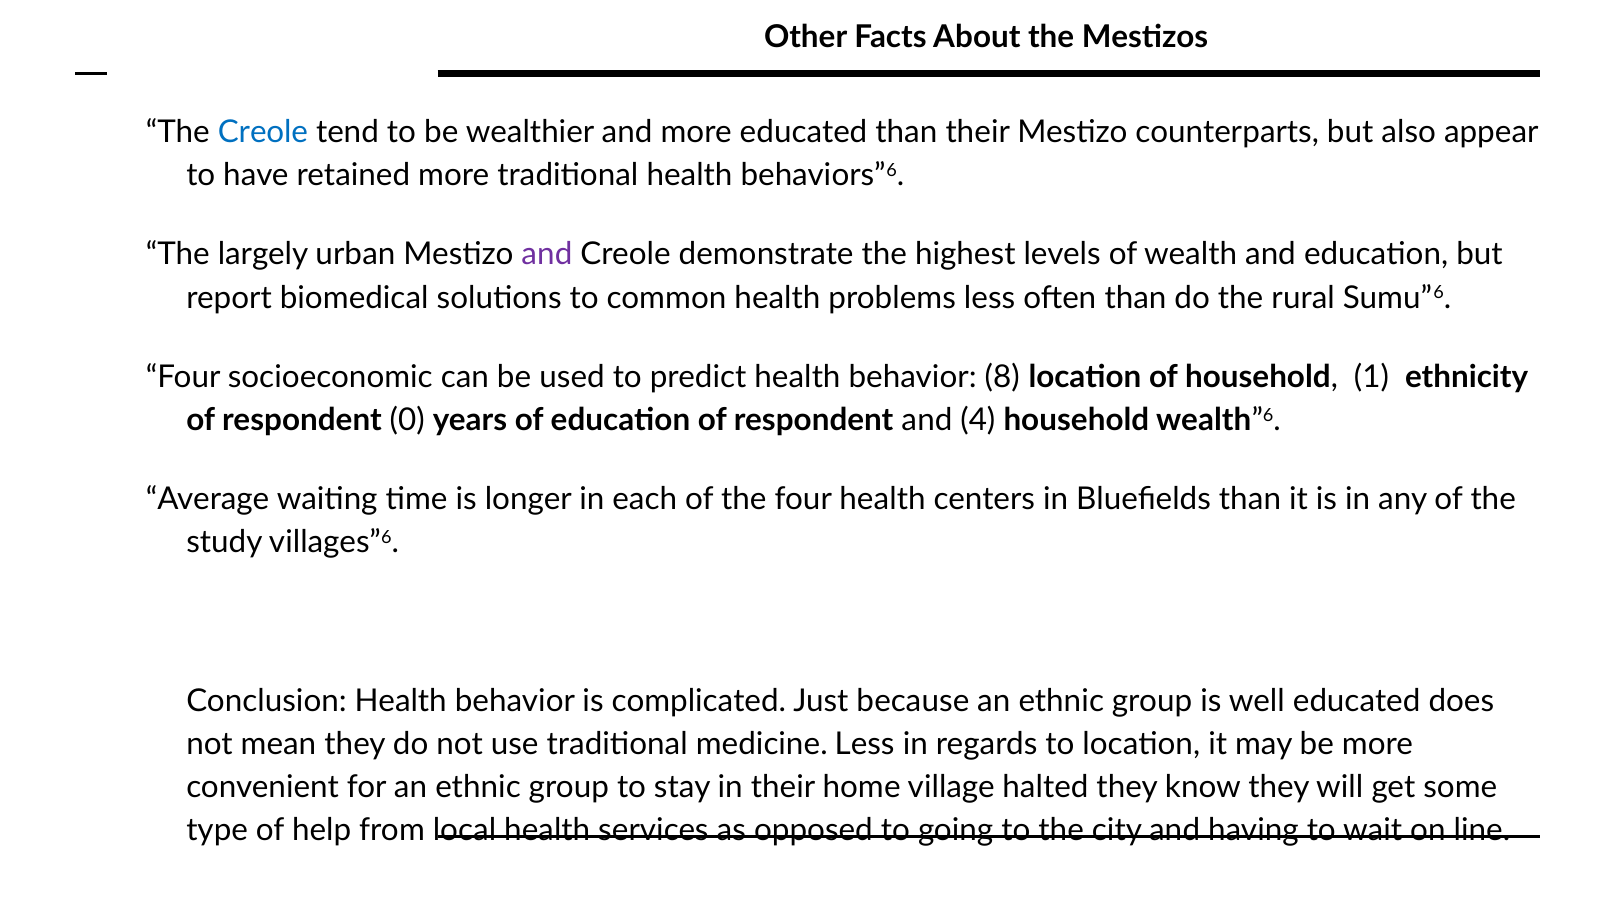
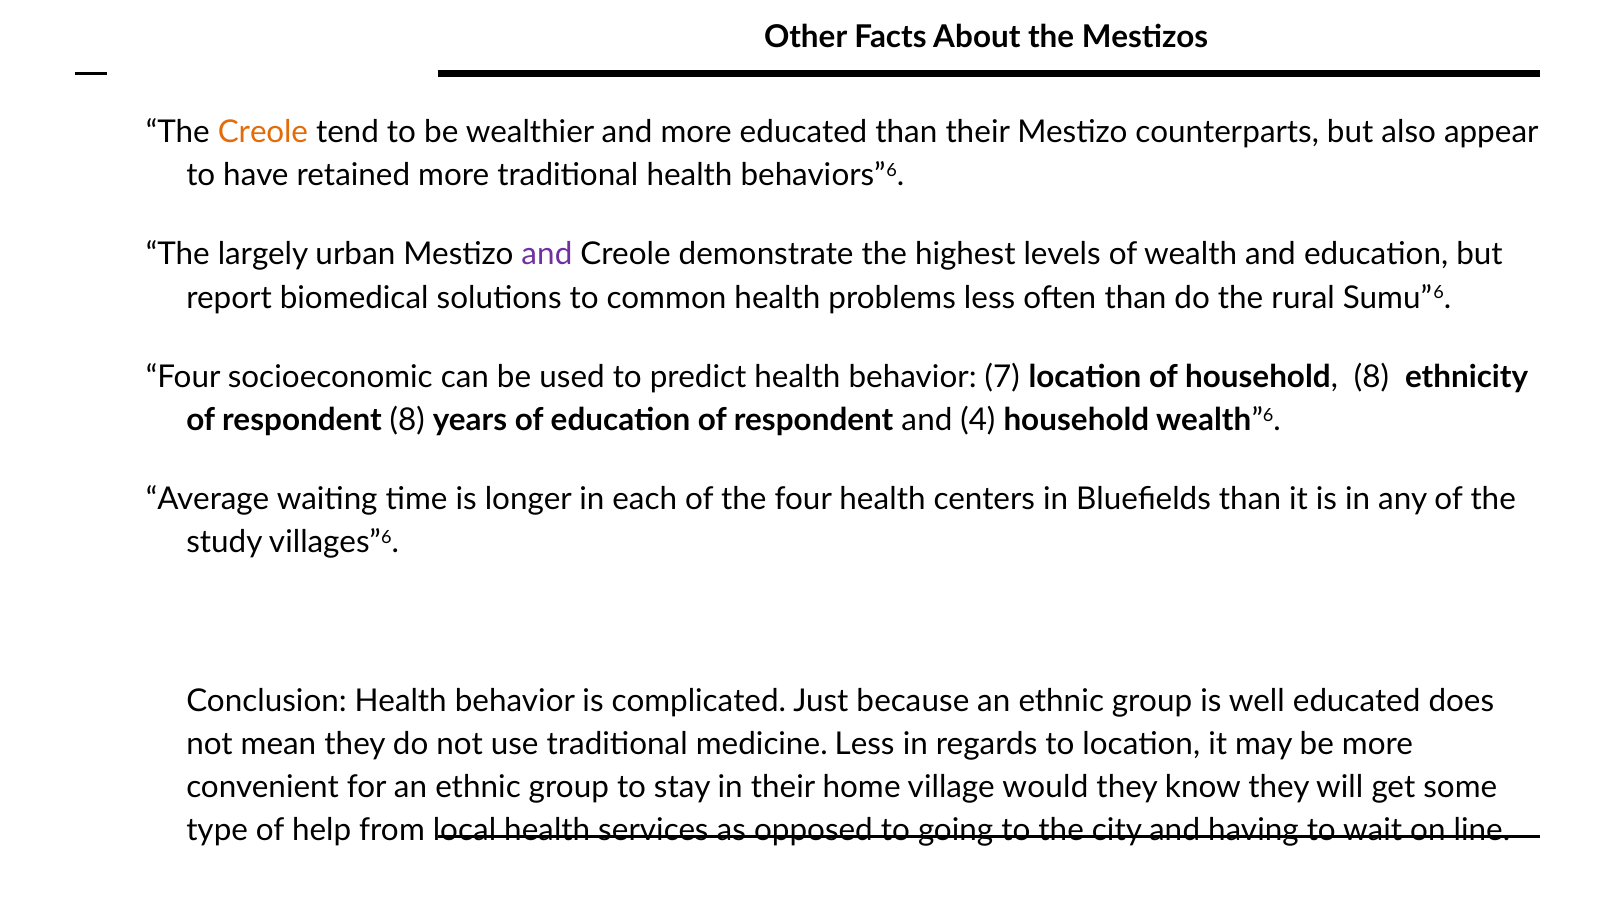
Creole colour: blue -> orange (263, 132)
8: 8 -> 7 (1002, 377)
household 1: 1 -> 8 (1371, 377)
respondent 0: 0 -> 8 (407, 420)
halted: halted -> would (1045, 788)
